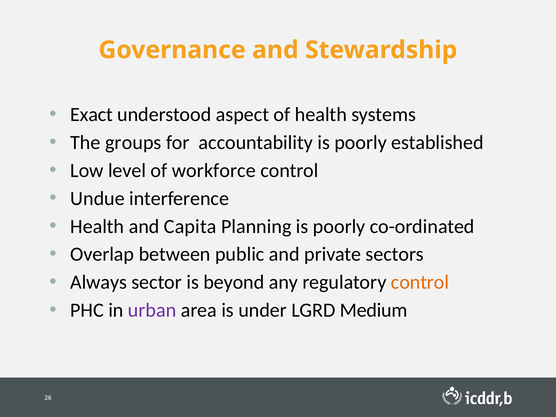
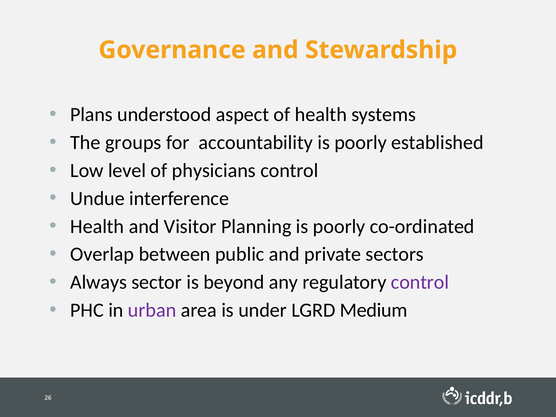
Exact: Exact -> Plans (91, 115)
workforce: workforce -> physicians (214, 171)
Capita: Capita -> Visitor (190, 226)
control colour: orange -> purple (420, 282)
